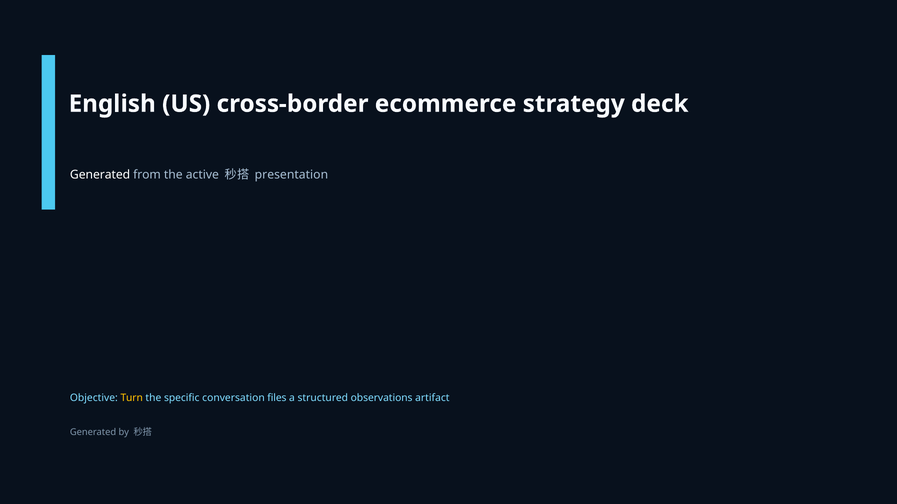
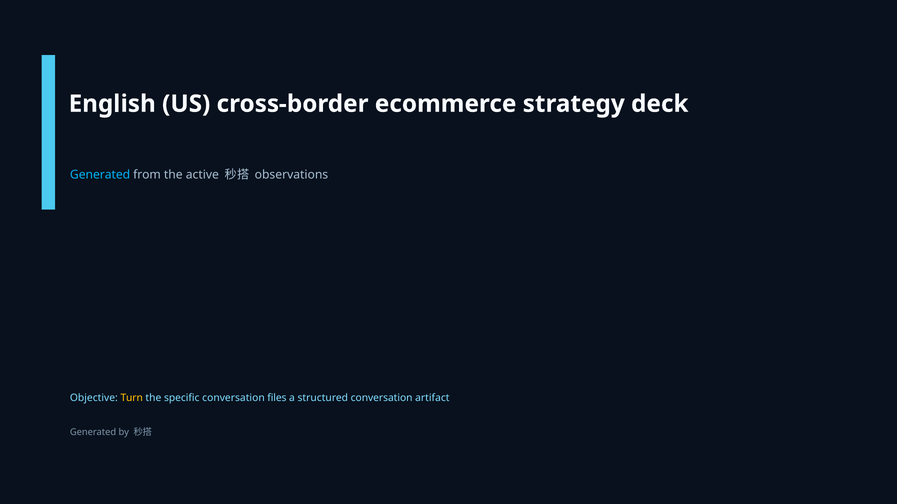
Generated colour: white -> light blue (100, 175)
presentation: presentation -> observations (291, 175)
structured observations: observations -> conversation (382, 398)
